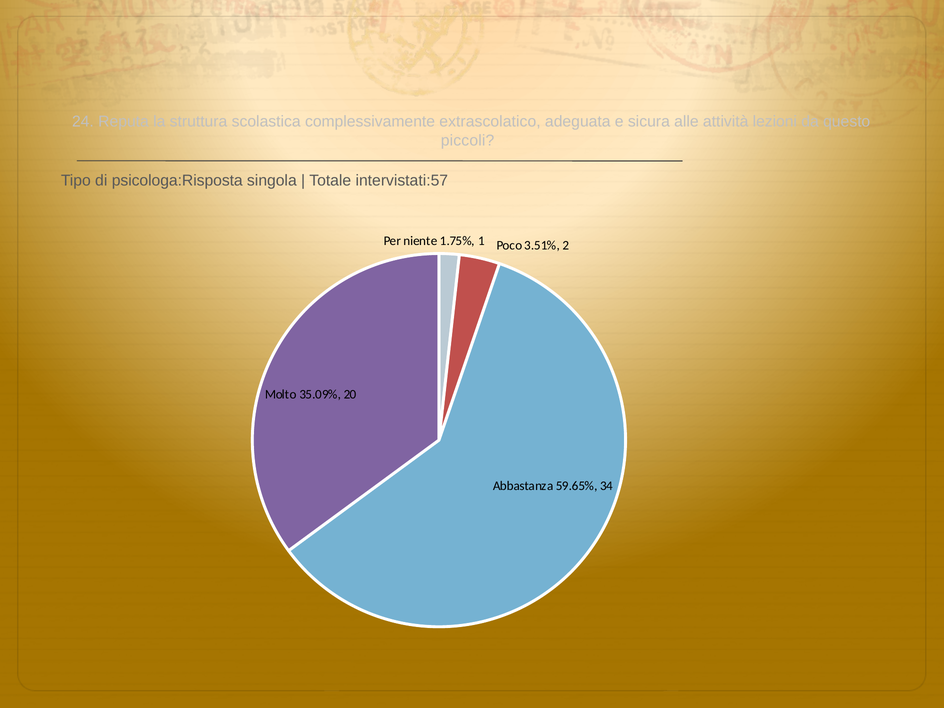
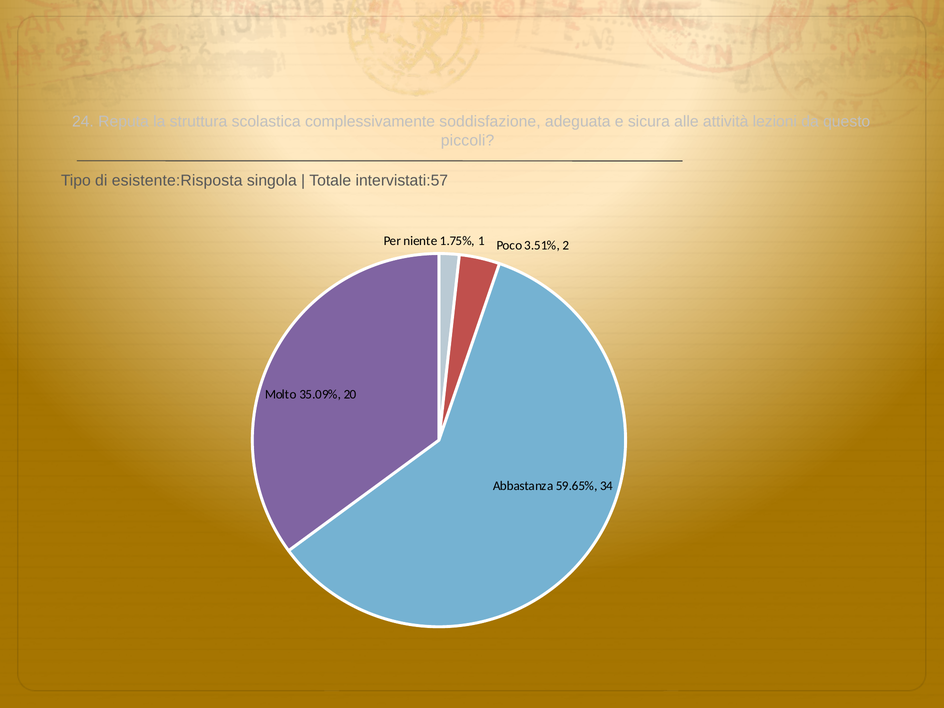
extrascolatico: extrascolatico -> soddisfazione (490, 121)
psicologa:Risposta: psicologa:Risposta -> esistente:Risposta (177, 180)
